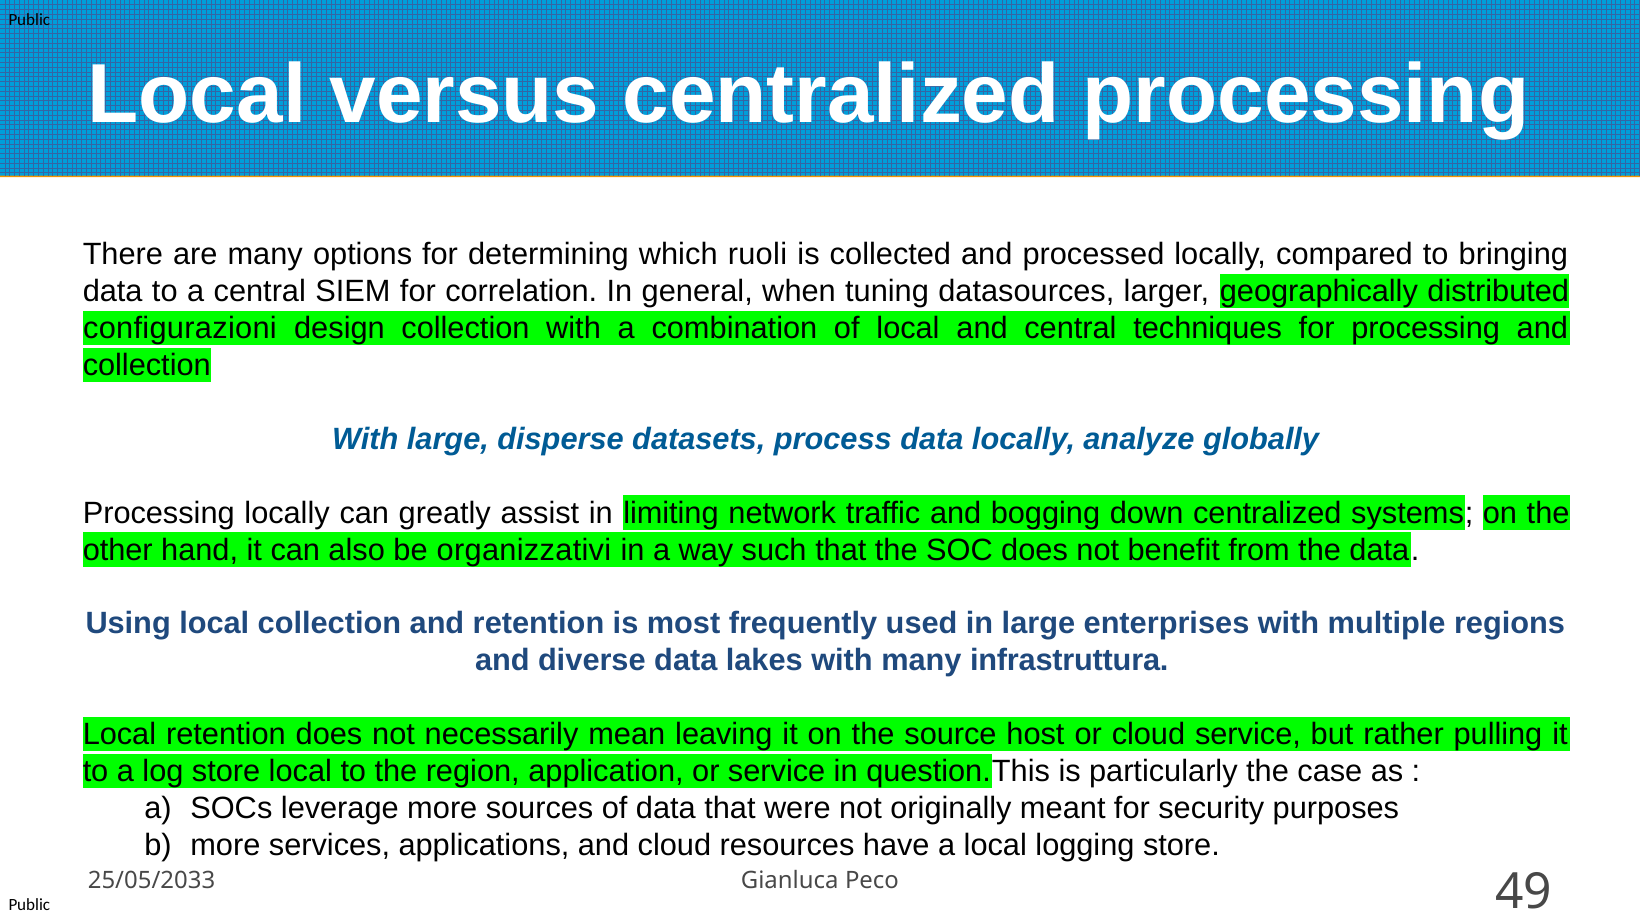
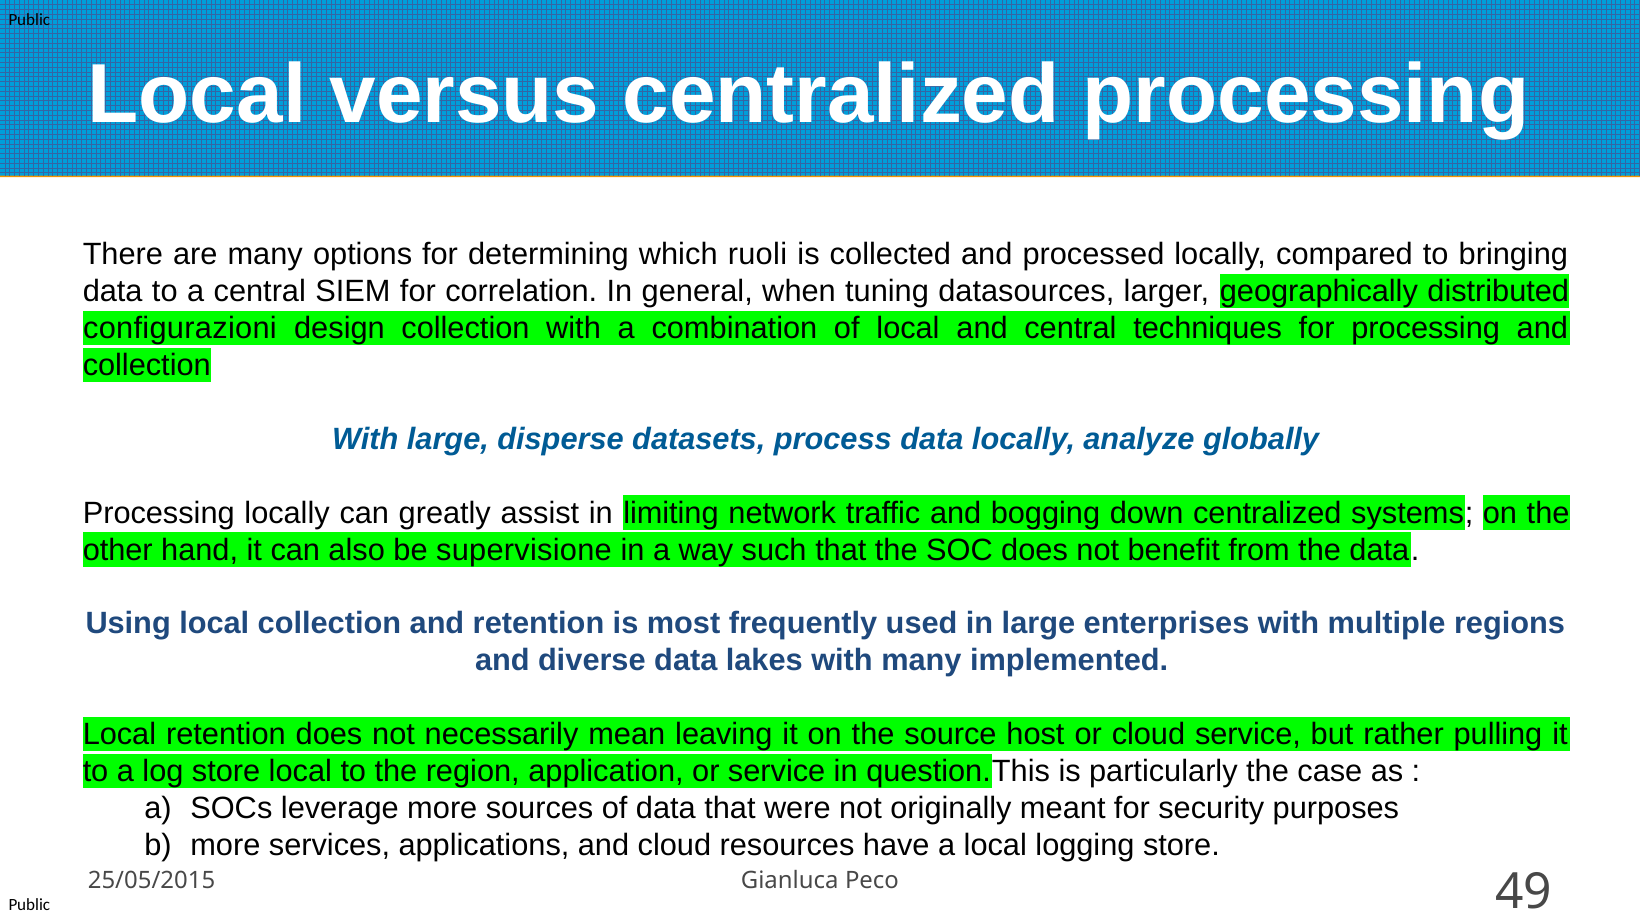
organizzativi: organizzativi -> supervisione (524, 550)
infrastruttura: infrastruttura -> implemented (1069, 660)
25/05/2033: 25/05/2033 -> 25/05/2015 (152, 880)
